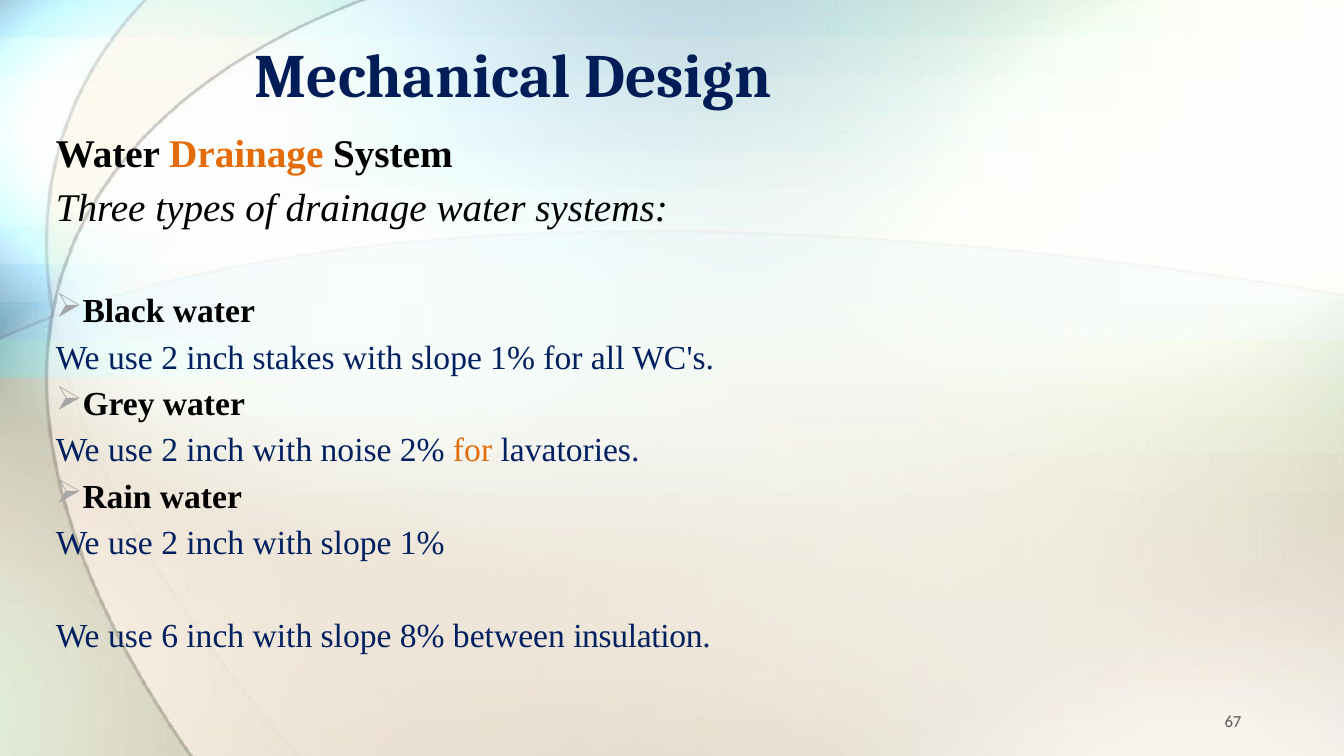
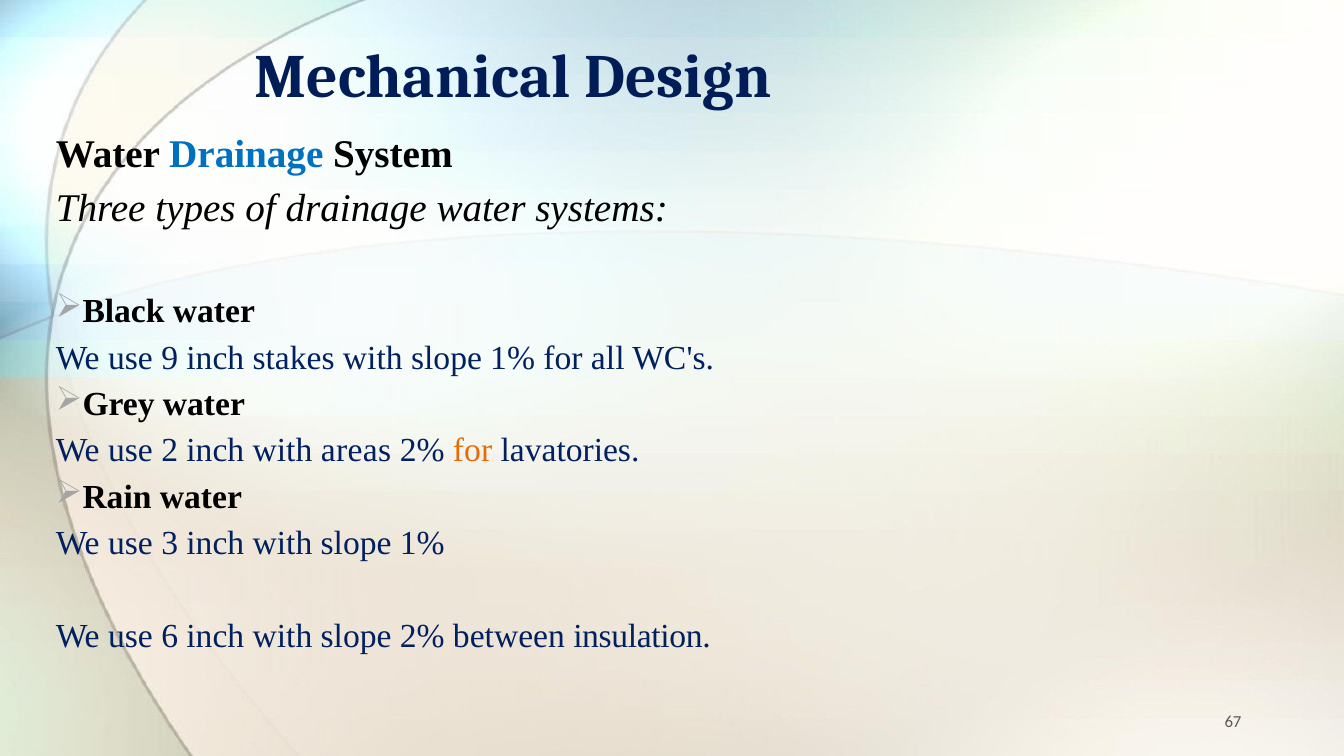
Drainage colour: orange -> blue (246, 154)
2: 2 -> 9 (170, 358)
noise: noise -> areas (356, 451)
2: 2 -> 3 (170, 543)
slope 8%: 8% -> 2% (422, 636)
